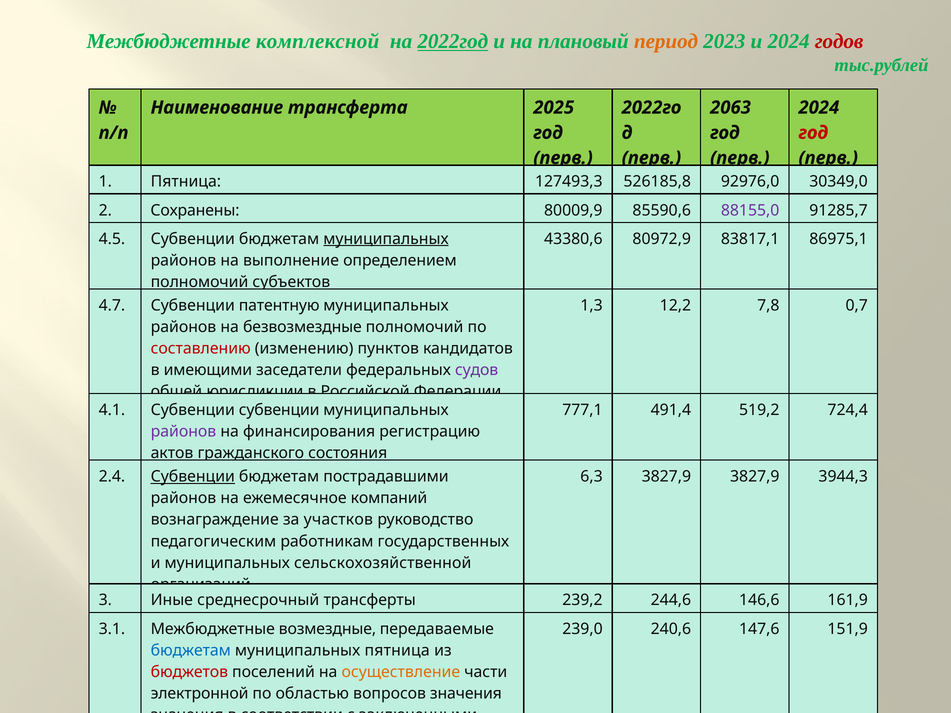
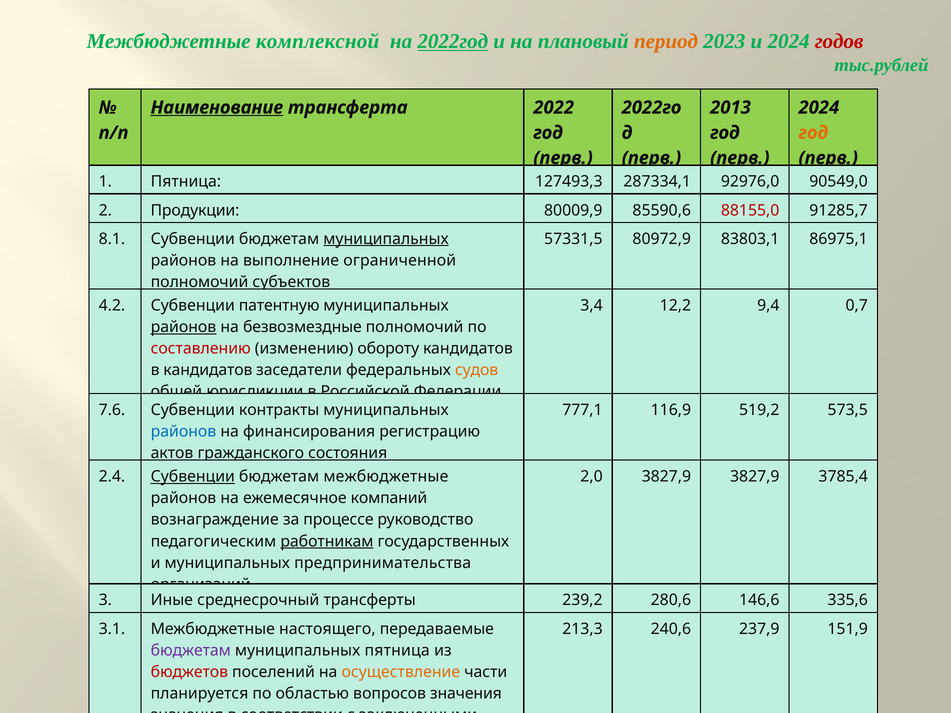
Наименование underline: none -> present (217, 108)
2025: 2025 -> 2022 (554, 108)
2063: 2063 -> 2013 (730, 108)
год colour: red -> orange (813, 133)
526185,8: 526185,8 -> 287334,1 (657, 182)
30349,0: 30349,0 -> 90549,0 (839, 182)
Сохранены: Сохранены -> Продукции (195, 210)
88155,0 colour: purple -> red (750, 210)
4.5: 4.5 -> 8.1 (112, 239)
43380,6: 43380,6 -> 57331,5 (573, 239)
83817,1: 83817,1 -> 83803,1 (750, 239)
определением: определением -> ограниченной (400, 260)
4.7: 4.7 -> 4.2 (112, 306)
1,3: 1,3 -> 3,4 (592, 306)
7,8: 7,8 -> 9,4 (768, 306)
районов underline: none -> present (183, 327)
пунктов: пунктов -> обороту (388, 349)
в имеющими: имеющими -> кандидатов (208, 370)
судов colour: purple -> orange (477, 370)
4.1: 4.1 -> 7.6 (112, 410)
Субвенции субвенции: субвенции -> контракты (279, 410)
491,4: 491,4 -> 116,9 (671, 410)
724,4: 724,4 -> 573,5 (848, 410)
районов colour: purple -> blue (183, 432)
бюджетам пострадавшими: пострадавшими -> межбюджетные (386, 477)
6,3: 6,3 -> 2,0 (592, 477)
3944,3: 3944,3 -> 3785,4 (843, 477)
участков: участков -> процессе (338, 520)
работникам underline: none -> present (327, 541)
сельскохозяйственной: сельскохозяйственной -> предпринимательства (383, 563)
244,6: 244,6 -> 280,6 (671, 600)
161,9: 161,9 -> 335,6 (848, 600)
возмездные: возмездные -> настоящего (327, 629)
239,0: 239,0 -> 213,3 (582, 629)
147,6: 147,6 -> 237,9 (759, 629)
бюджетам colour: blue -> purple (191, 651)
электронной: электронной -> планируется (200, 694)
